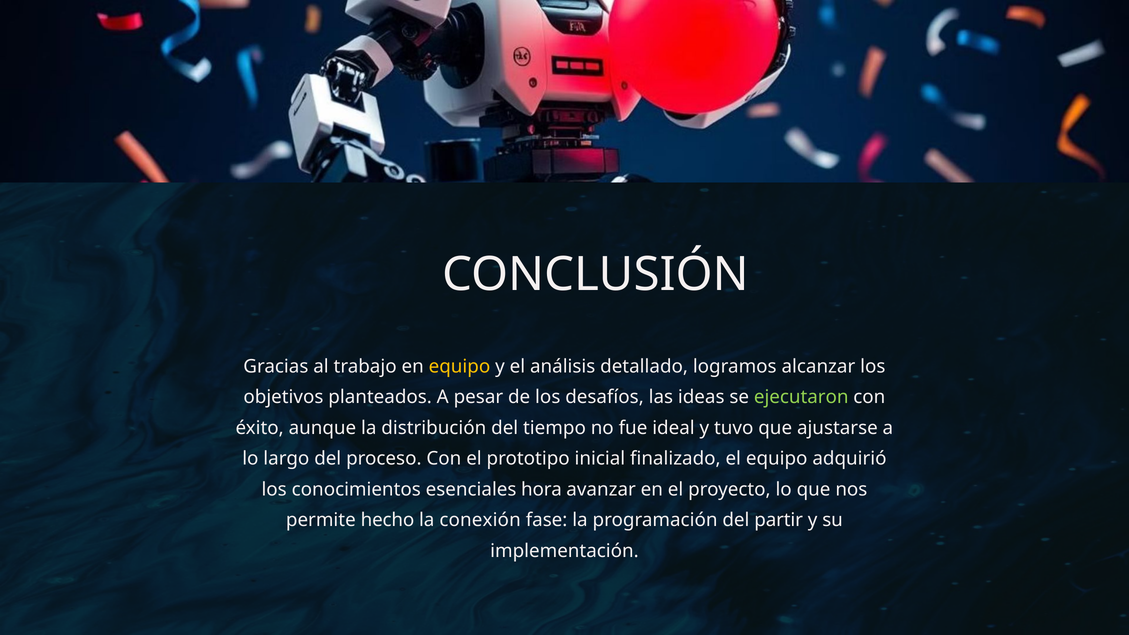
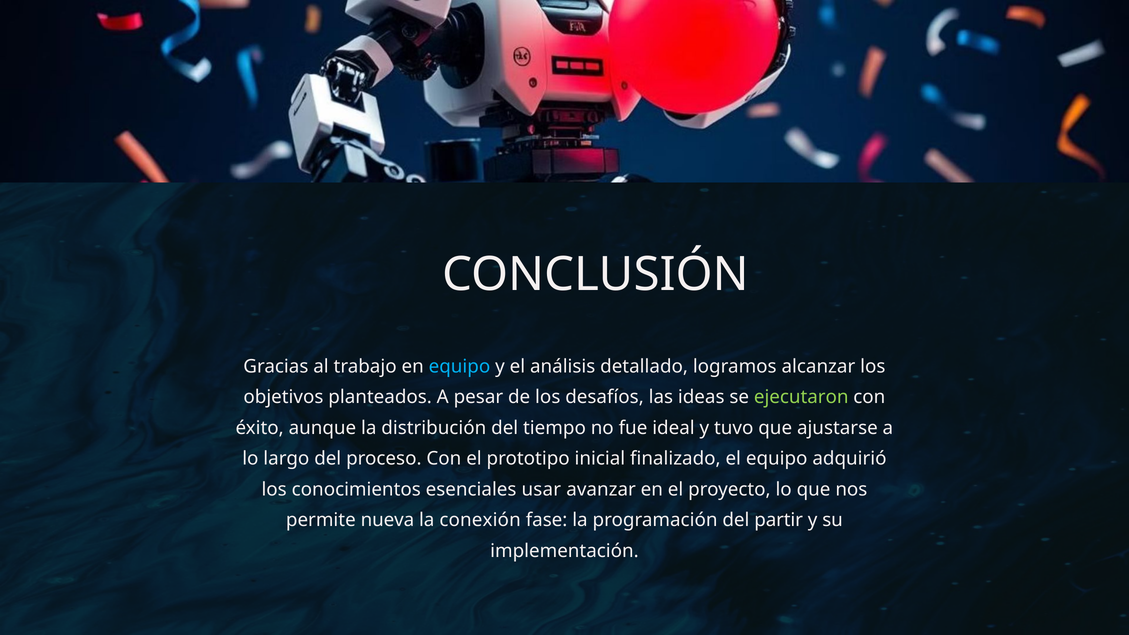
equipo colour: yellow -> light blue (459, 367)
hora: hora -> usar (541, 489)
hecho: hecho -> nueva (387, 520)
